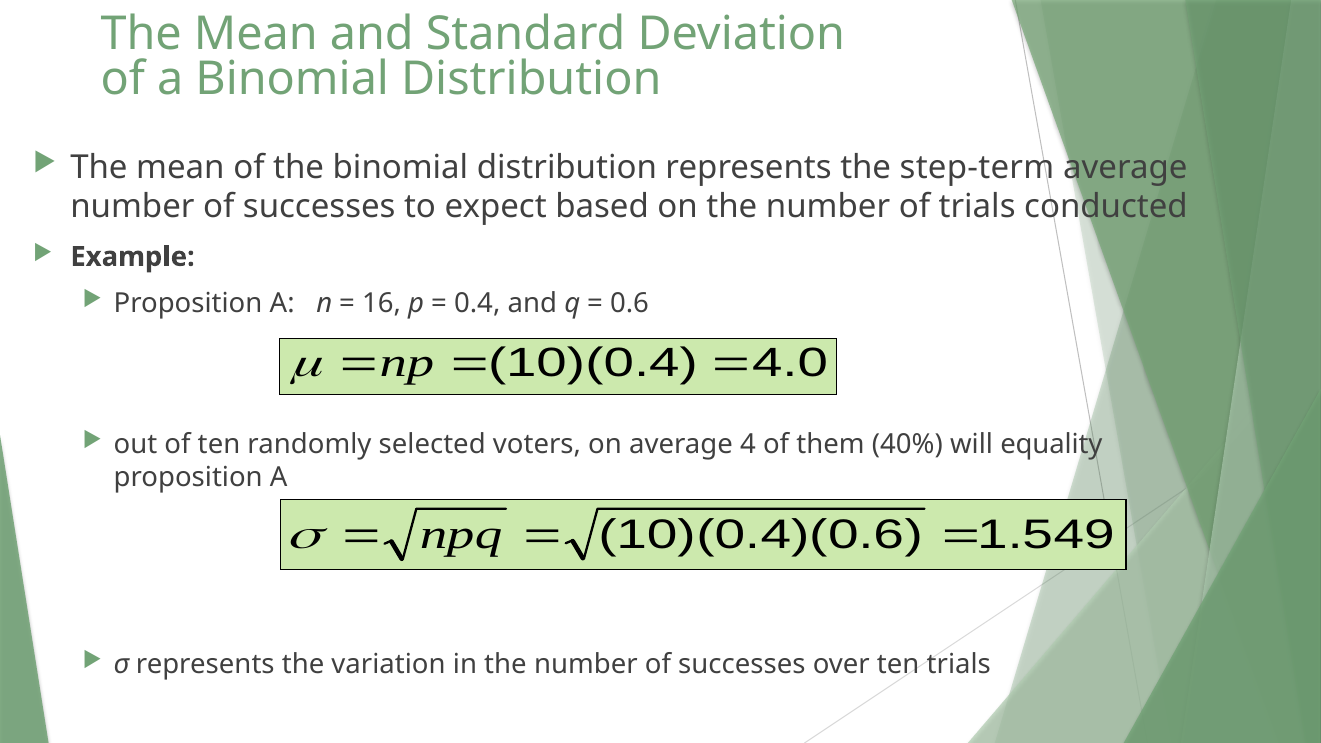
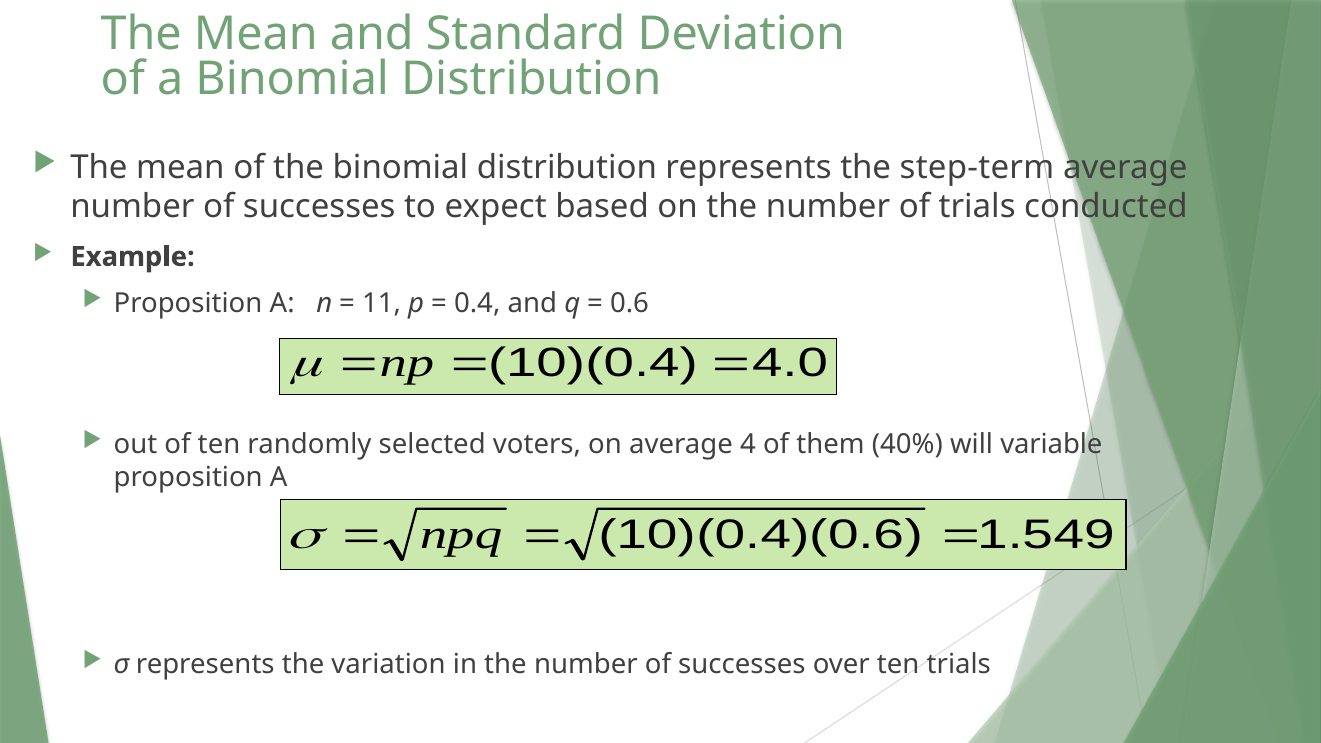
16: 16 -> 11 (382, 304)
equality: equality -> variable (1051, 444)
